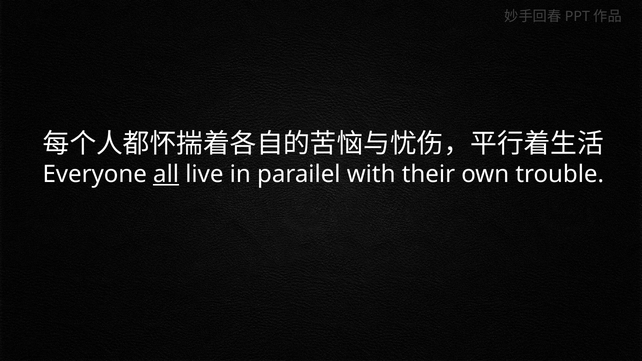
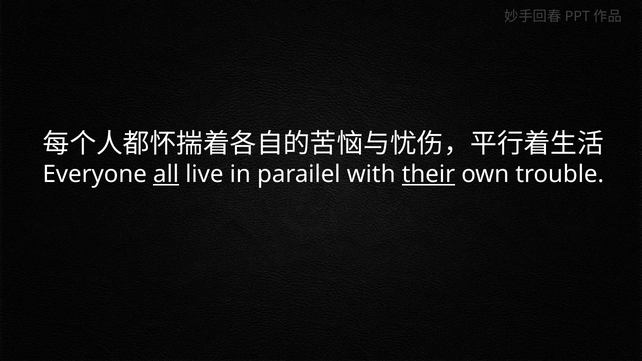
their underline: none -> present (428, 174)
